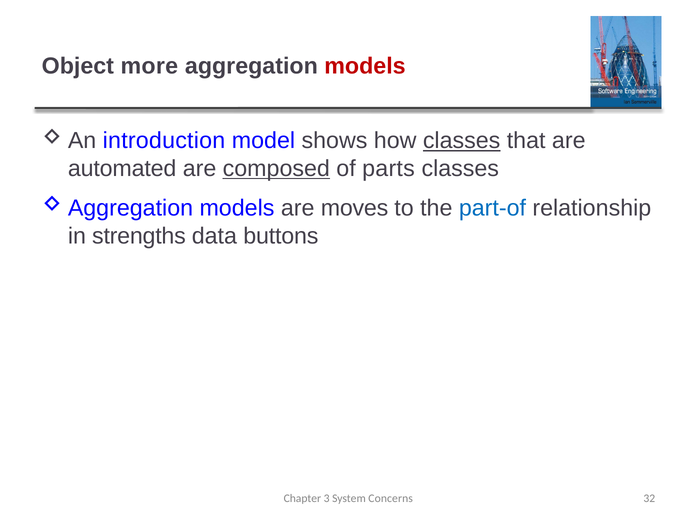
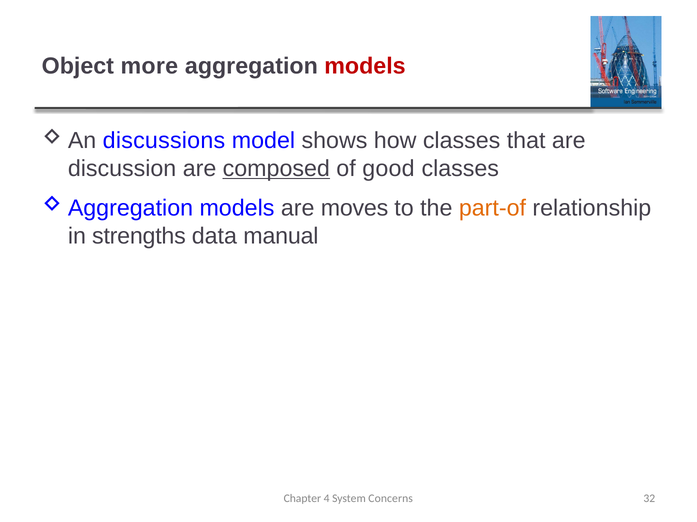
introduction: introduction -> discussions (164, 141)
classes underline: present -> none (462, 141)
automated: automated -> discussion (122, 169)
parts: parts -> good (388, 169)
part-of colour: blue -> orange (492, 208)
buttons: buttons -> manual (281, 236)
3: 3 -> 4 (327, 499)
